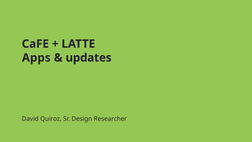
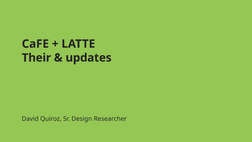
Apps: Apps -> Their (36, 58)
